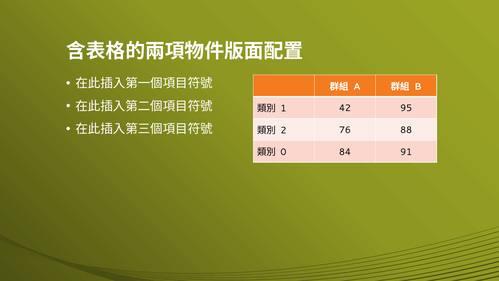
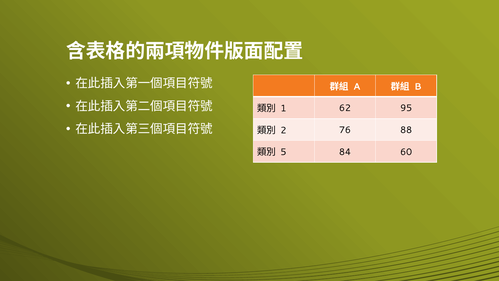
42: 42 -> 62 (345, 108)
0: 0 -> 5 (283, 152)
91: 91 -> 60 (406, 152)
